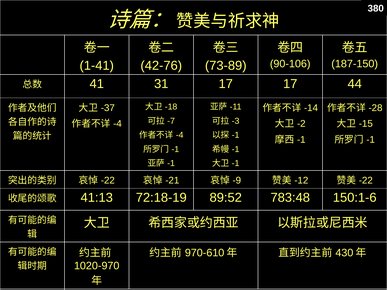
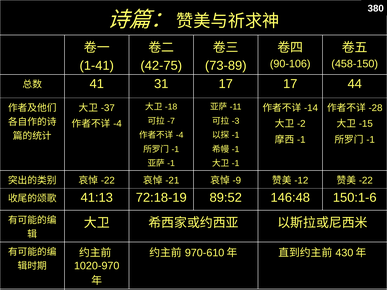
187-150: 187-150 -> 458-150 (355, 64)
42-76: 42-76 -> 42-75 (161, 66)
783:48: 783:48 -> 146:48 (290, 198)
